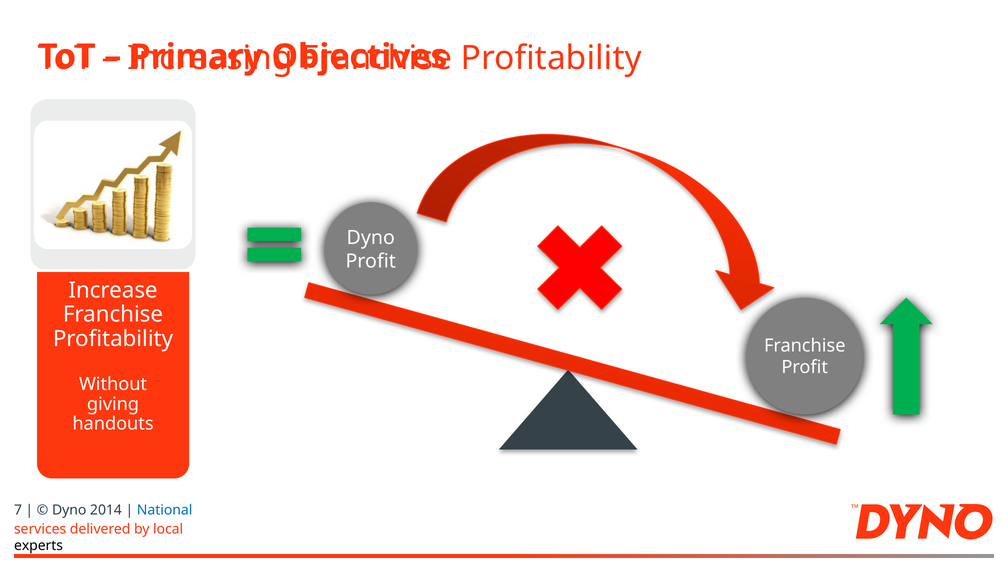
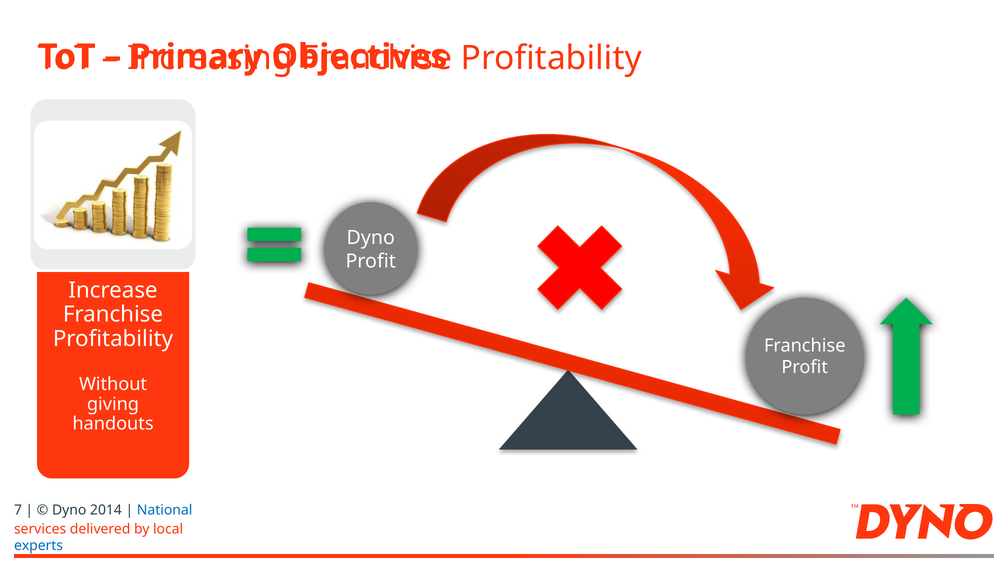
experts colour: black -> blue (39, 546)
